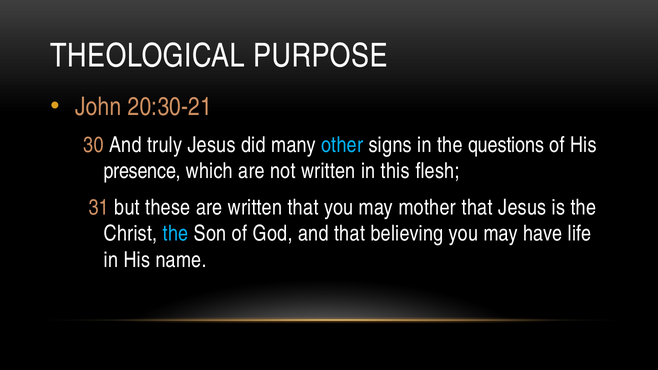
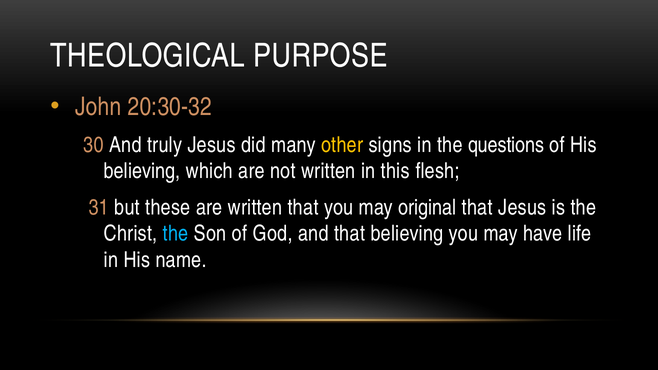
20:30-21: 20:30-21 -> 20:30-32 (170, 107)
other colour: light blue -> yellow (342, 145)
presence: presence -> believing (142, 171)
mother: mother -> original (427, 207)
